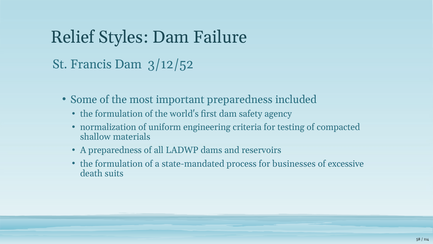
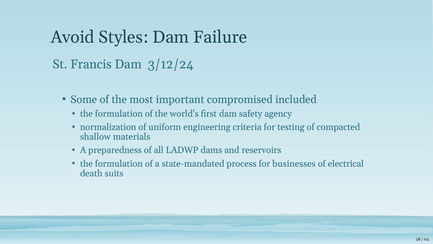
Relief: Relief -> Avoid (73, 37)
3/12/52: 3/12/52 -> 3/12/24 (171, 64)
important preparedness: preparedness -> compromised (240, 99)
excessive: excessive -> electrical (346, 163)
